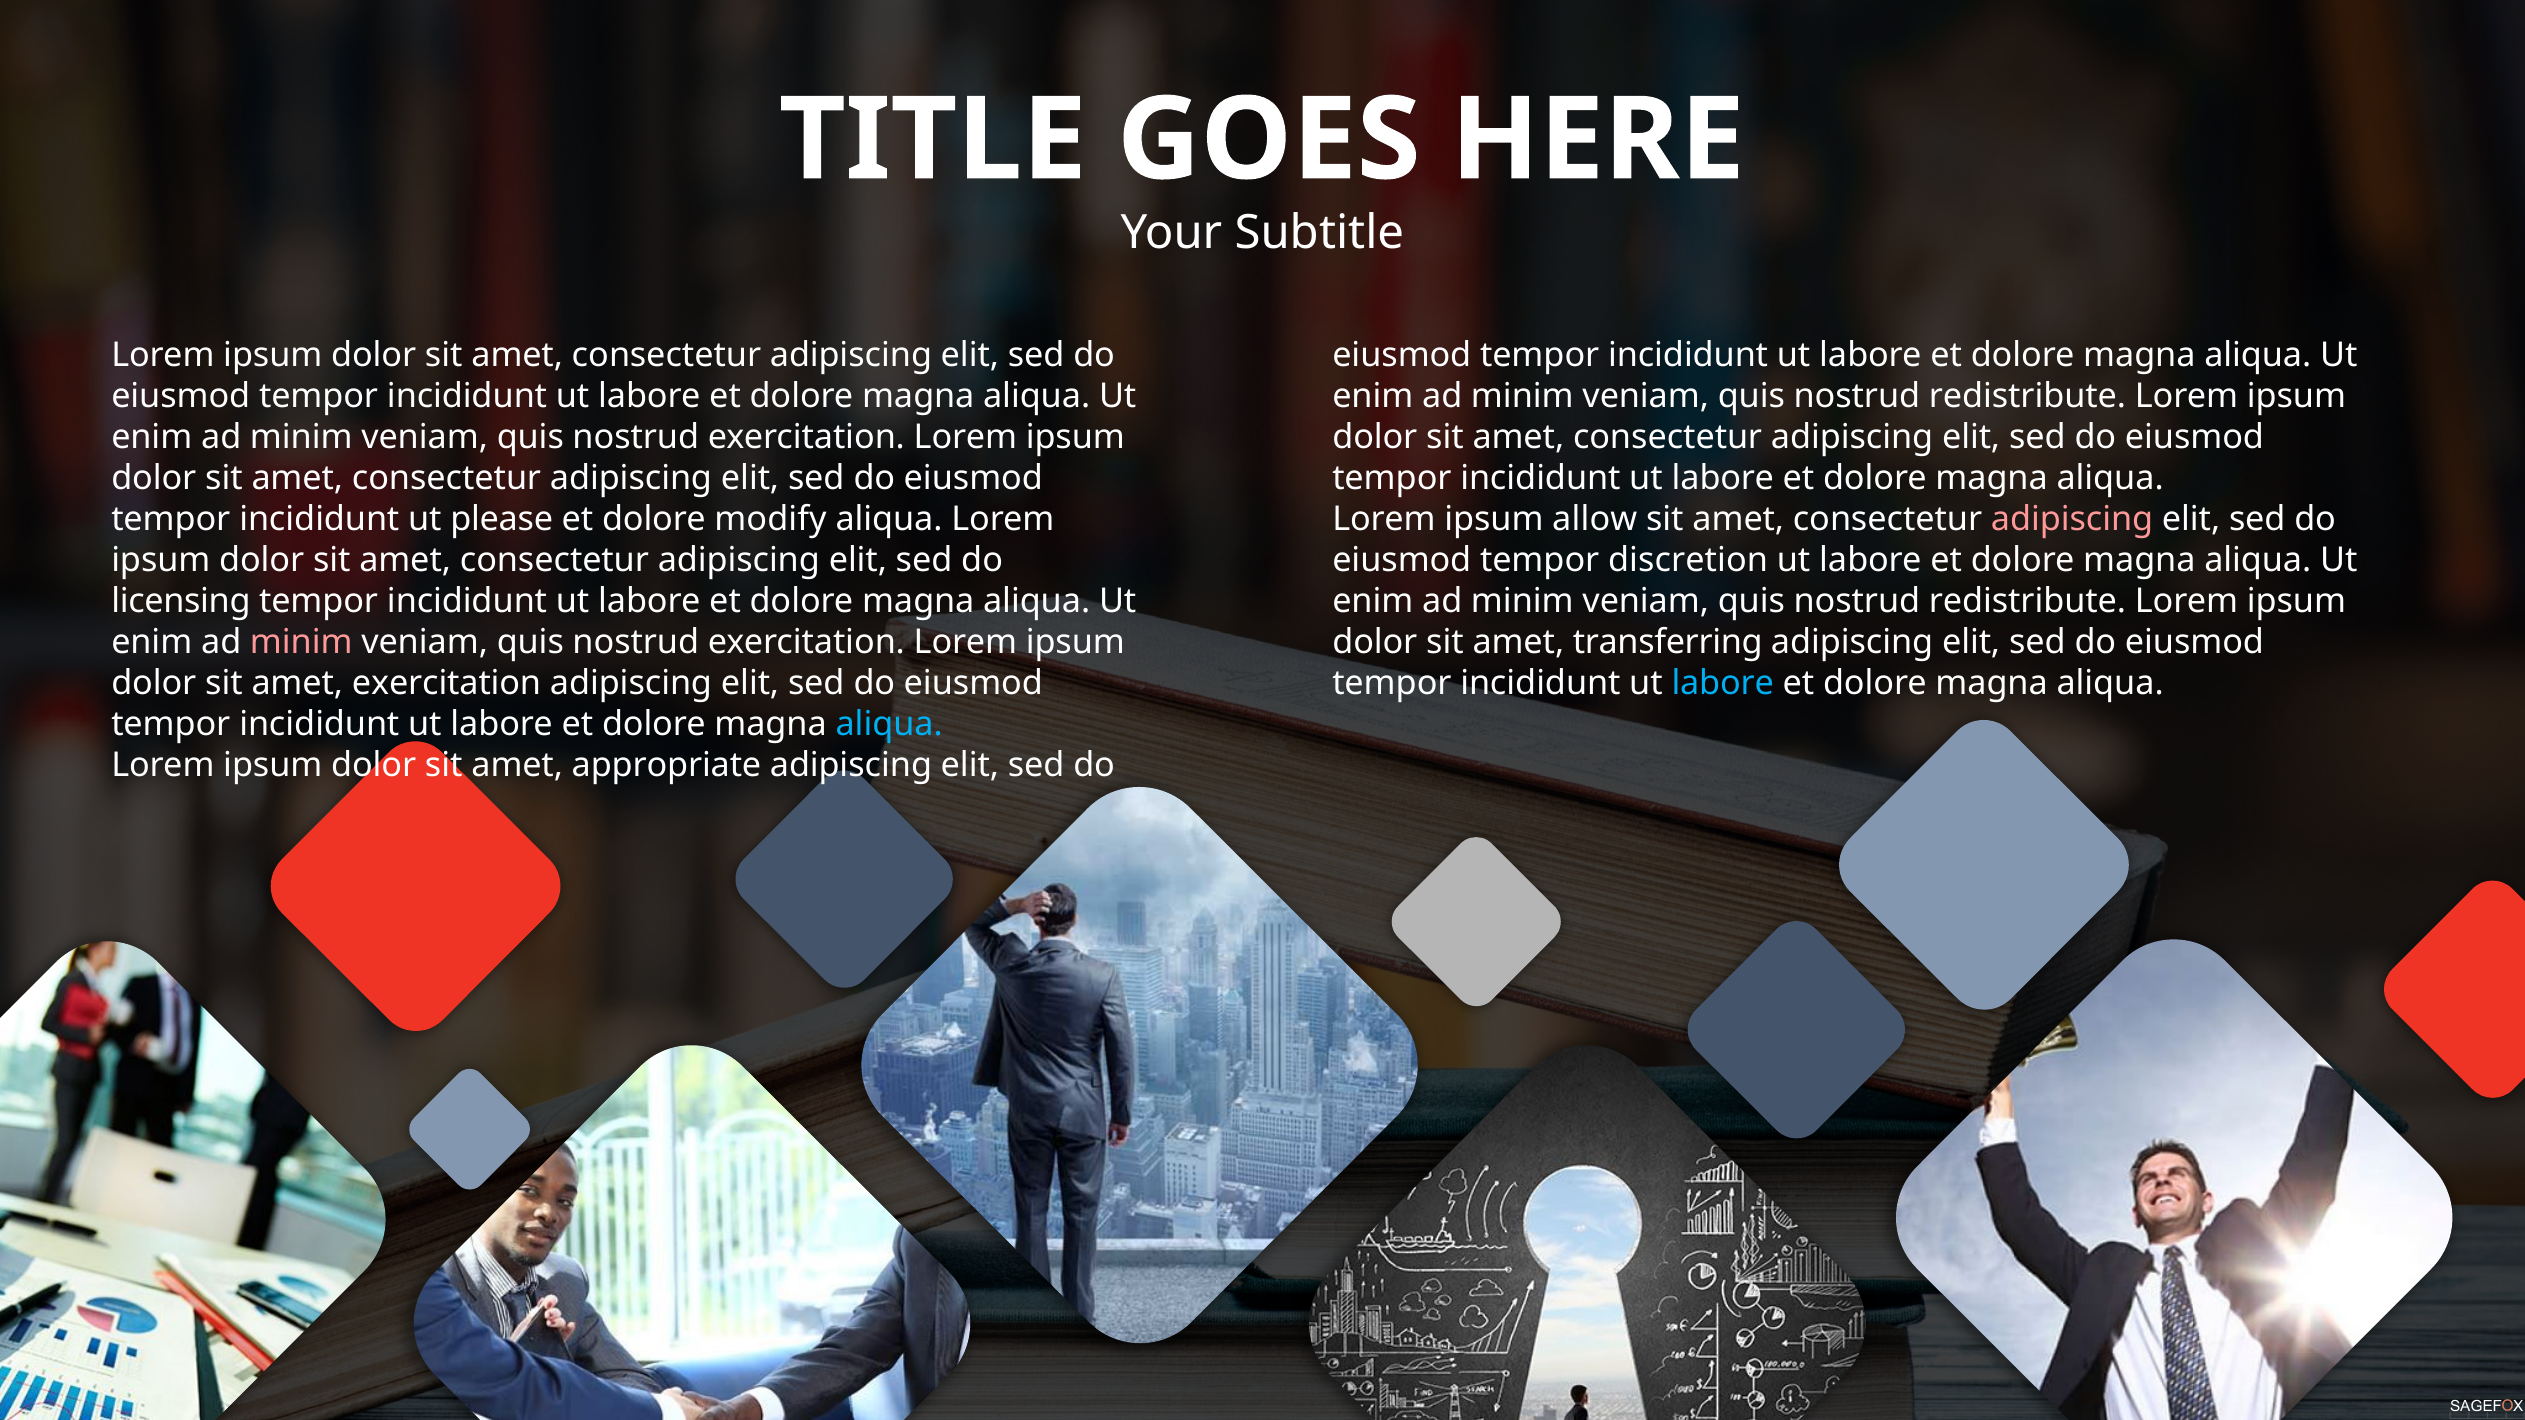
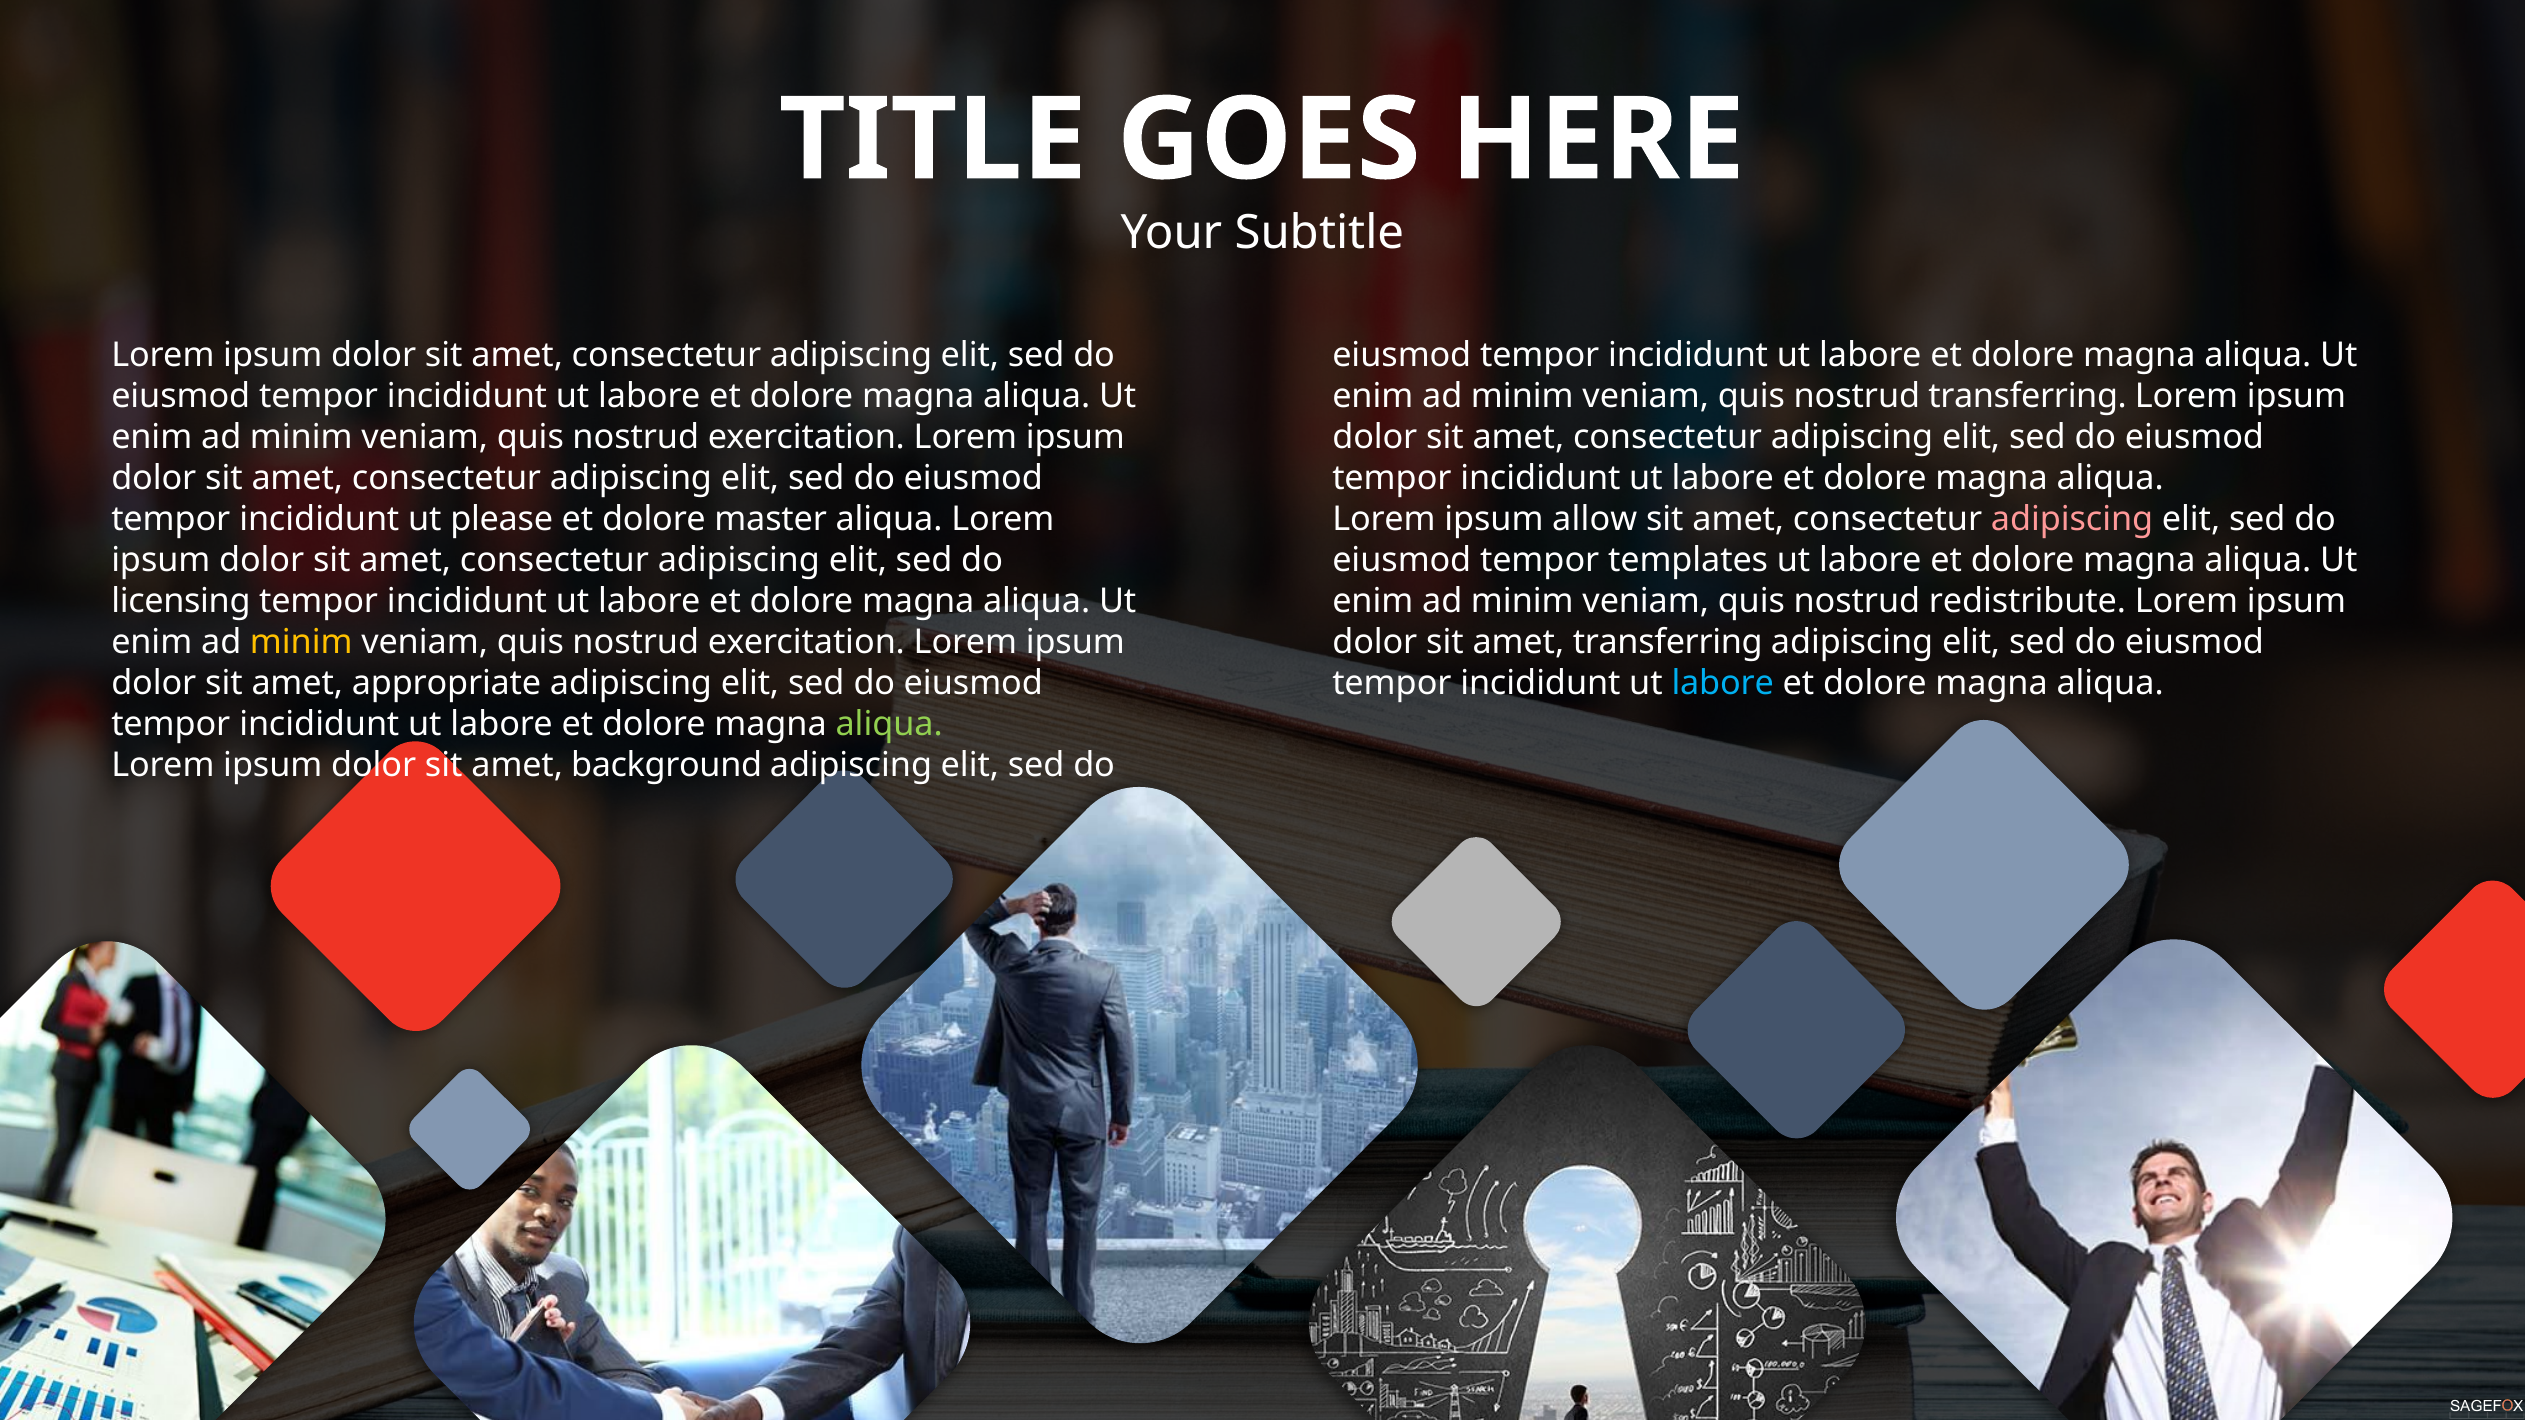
redistribute: redistribute -> transferring (2028, 396)
modify: modify -> master (771, 519)
discretion: discretion -> templates (1688, 560)
minim colour: pink -> yellow (301, 643)
amet exercitation: exercitation -> appropriate (447, 684)
aliqua colour: light blue -> light green (889, 725)
appropriate: appropriate -> background (667, 766)
